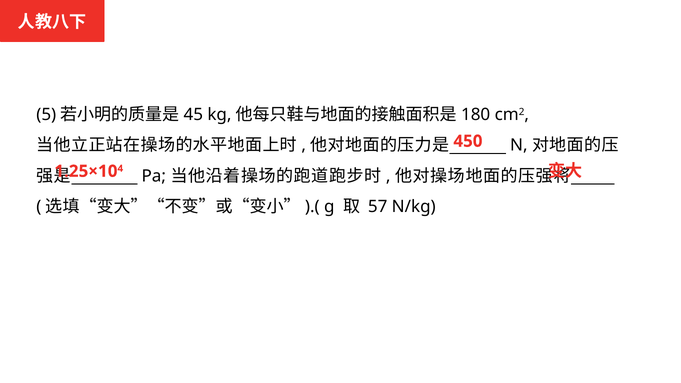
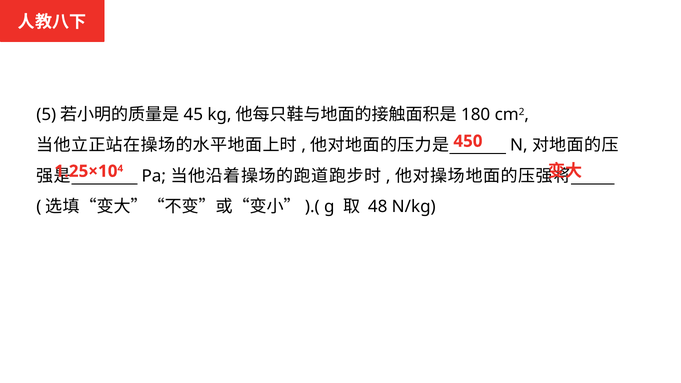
57: 57 -> 48 (378, 207)
